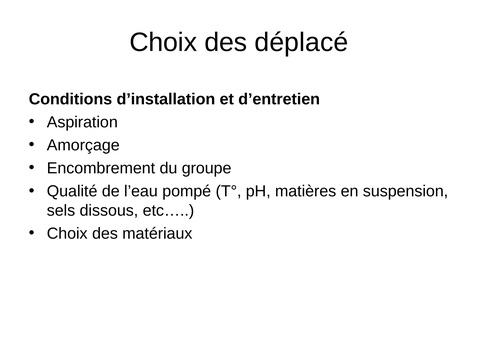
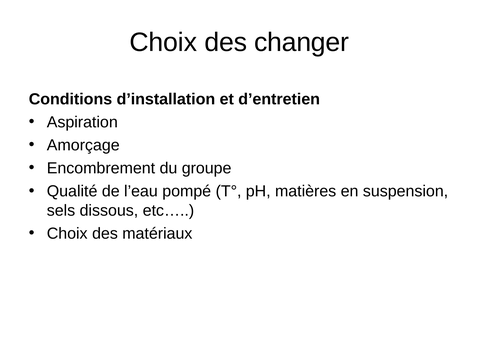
déplacé: déplacé -> changer (302, 42)
